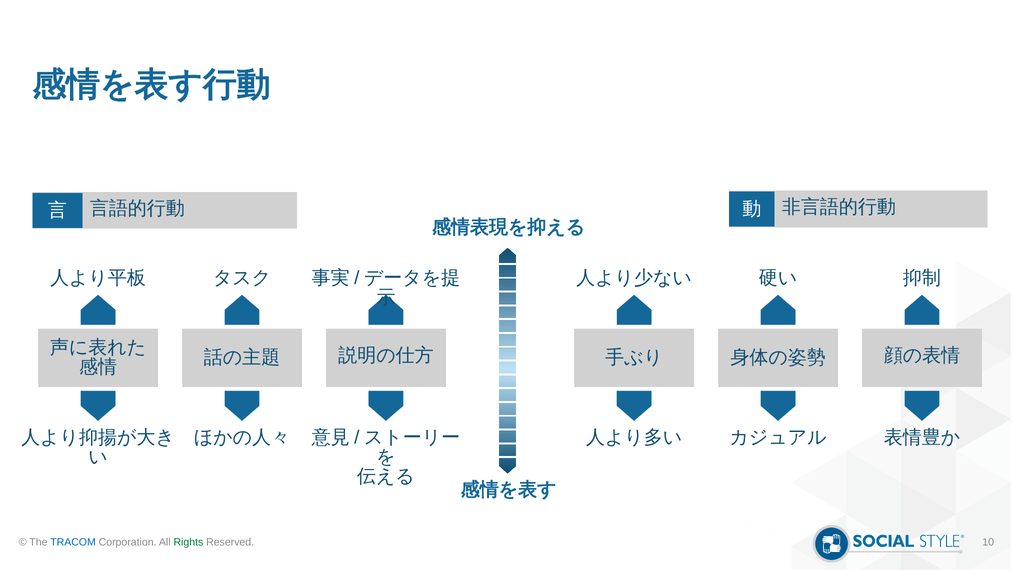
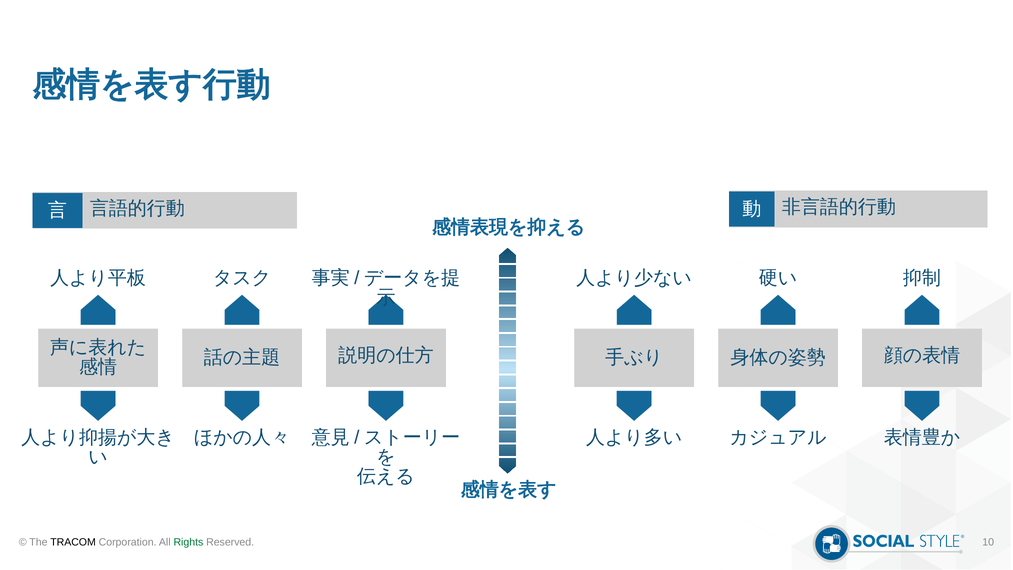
TRACOM colour: blue -> black (73, 542)
